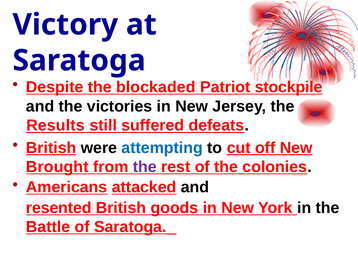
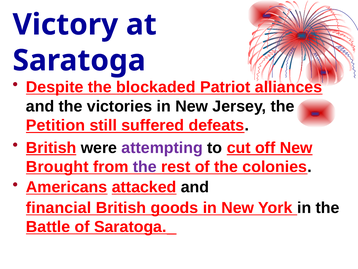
stockpile: stockpile -> alliances (289, 87)
Results: Results -> Petition (56, 125)
attempting colour: blue -> purple (162, 148)
resented: resented -> financial (59, 208)
